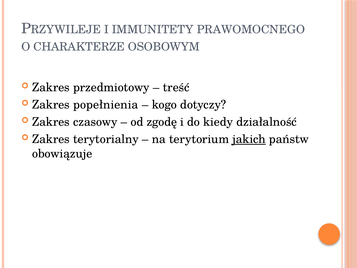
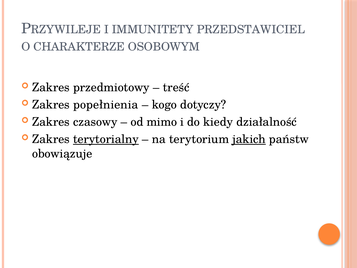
PRAWOMOCNEGO: PRAWOMOCNEGO -> PRZEDSTAWICIEL (251, 30)
zgodę: zgodę -> mimo (162, 122)
terytorialny underline: none -> present (106, 139)
